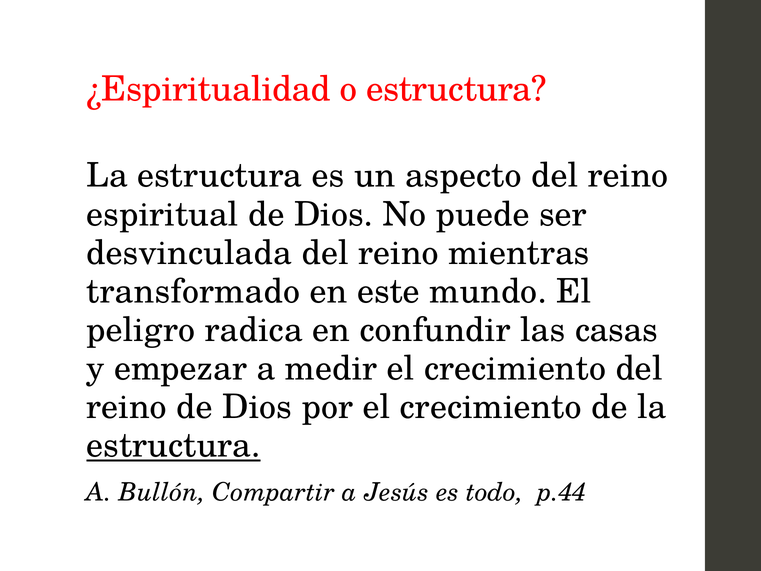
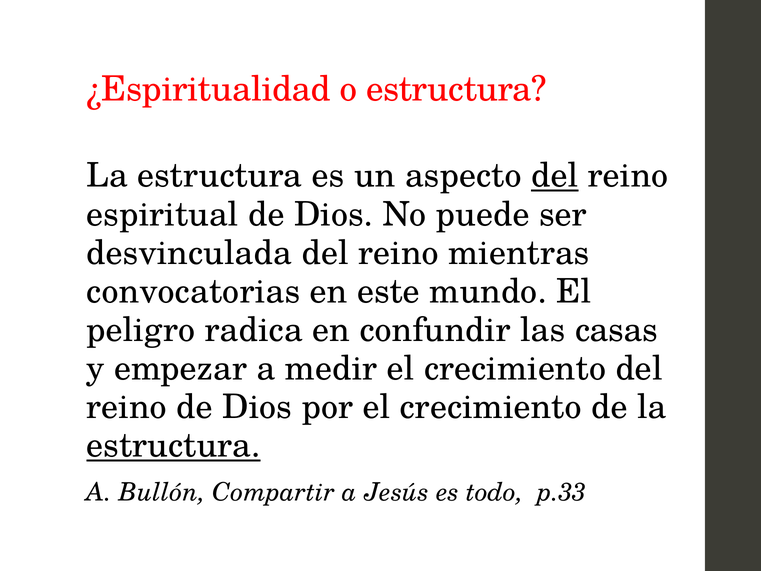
del underline: none -> present (555, 176)
transformado: transformado -> convocatorias (193, 291)
p.44: p.44 -> p.33 (562, 492)
